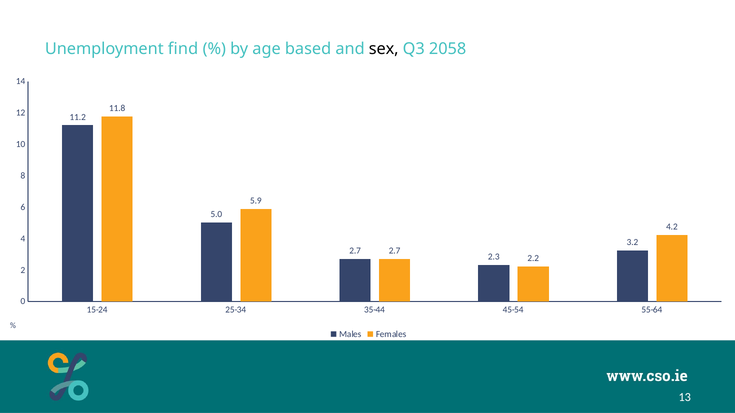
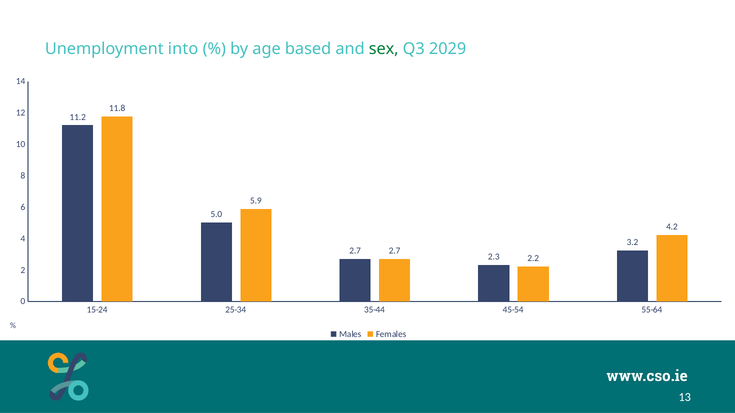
find: find -> into (183, 49)
sex colour: black -> green (384, 49)
2058: 2058 -> 2029 (448, 49)
